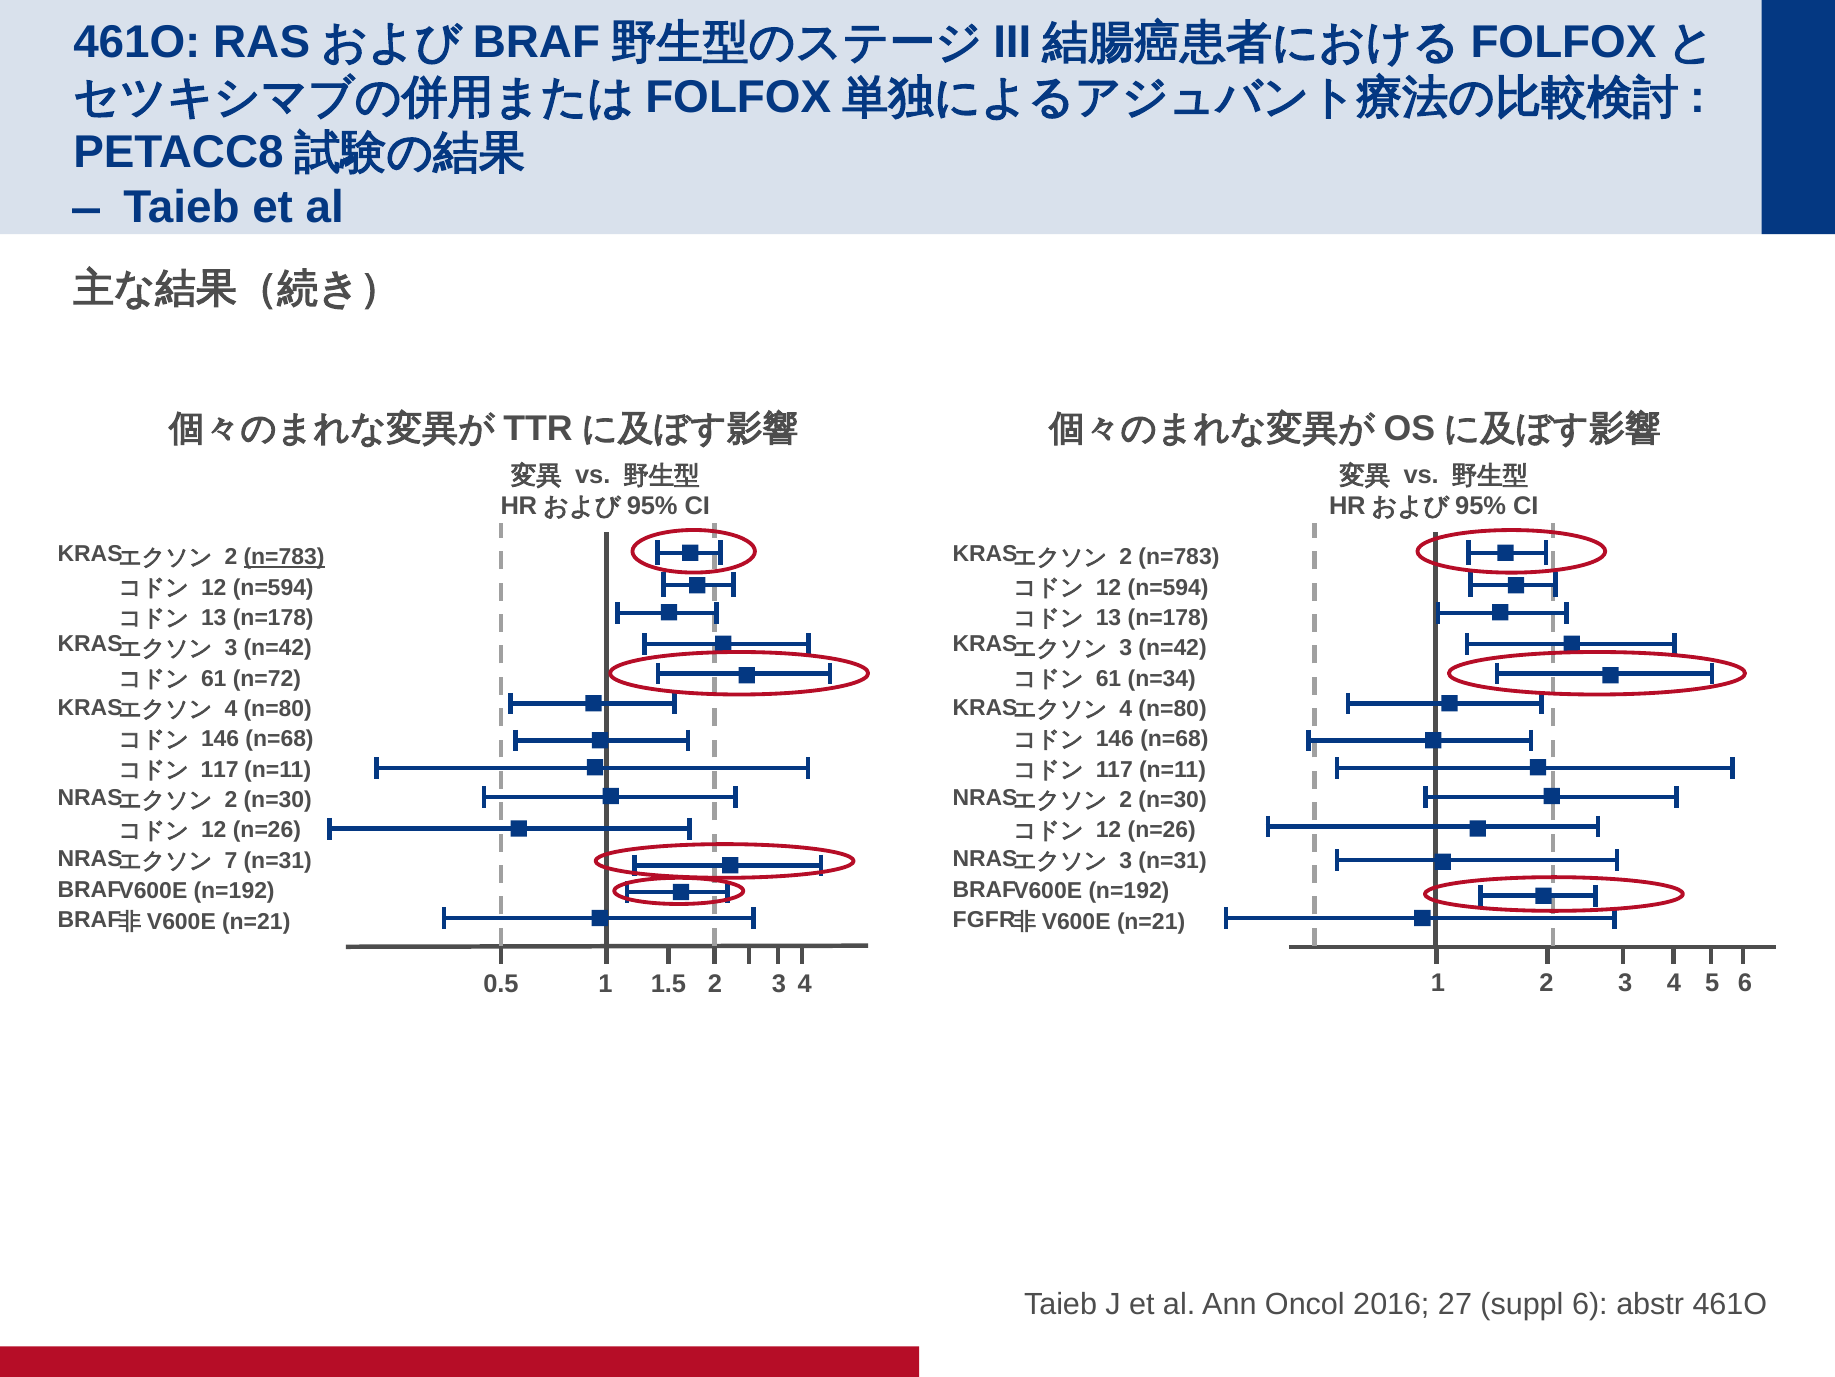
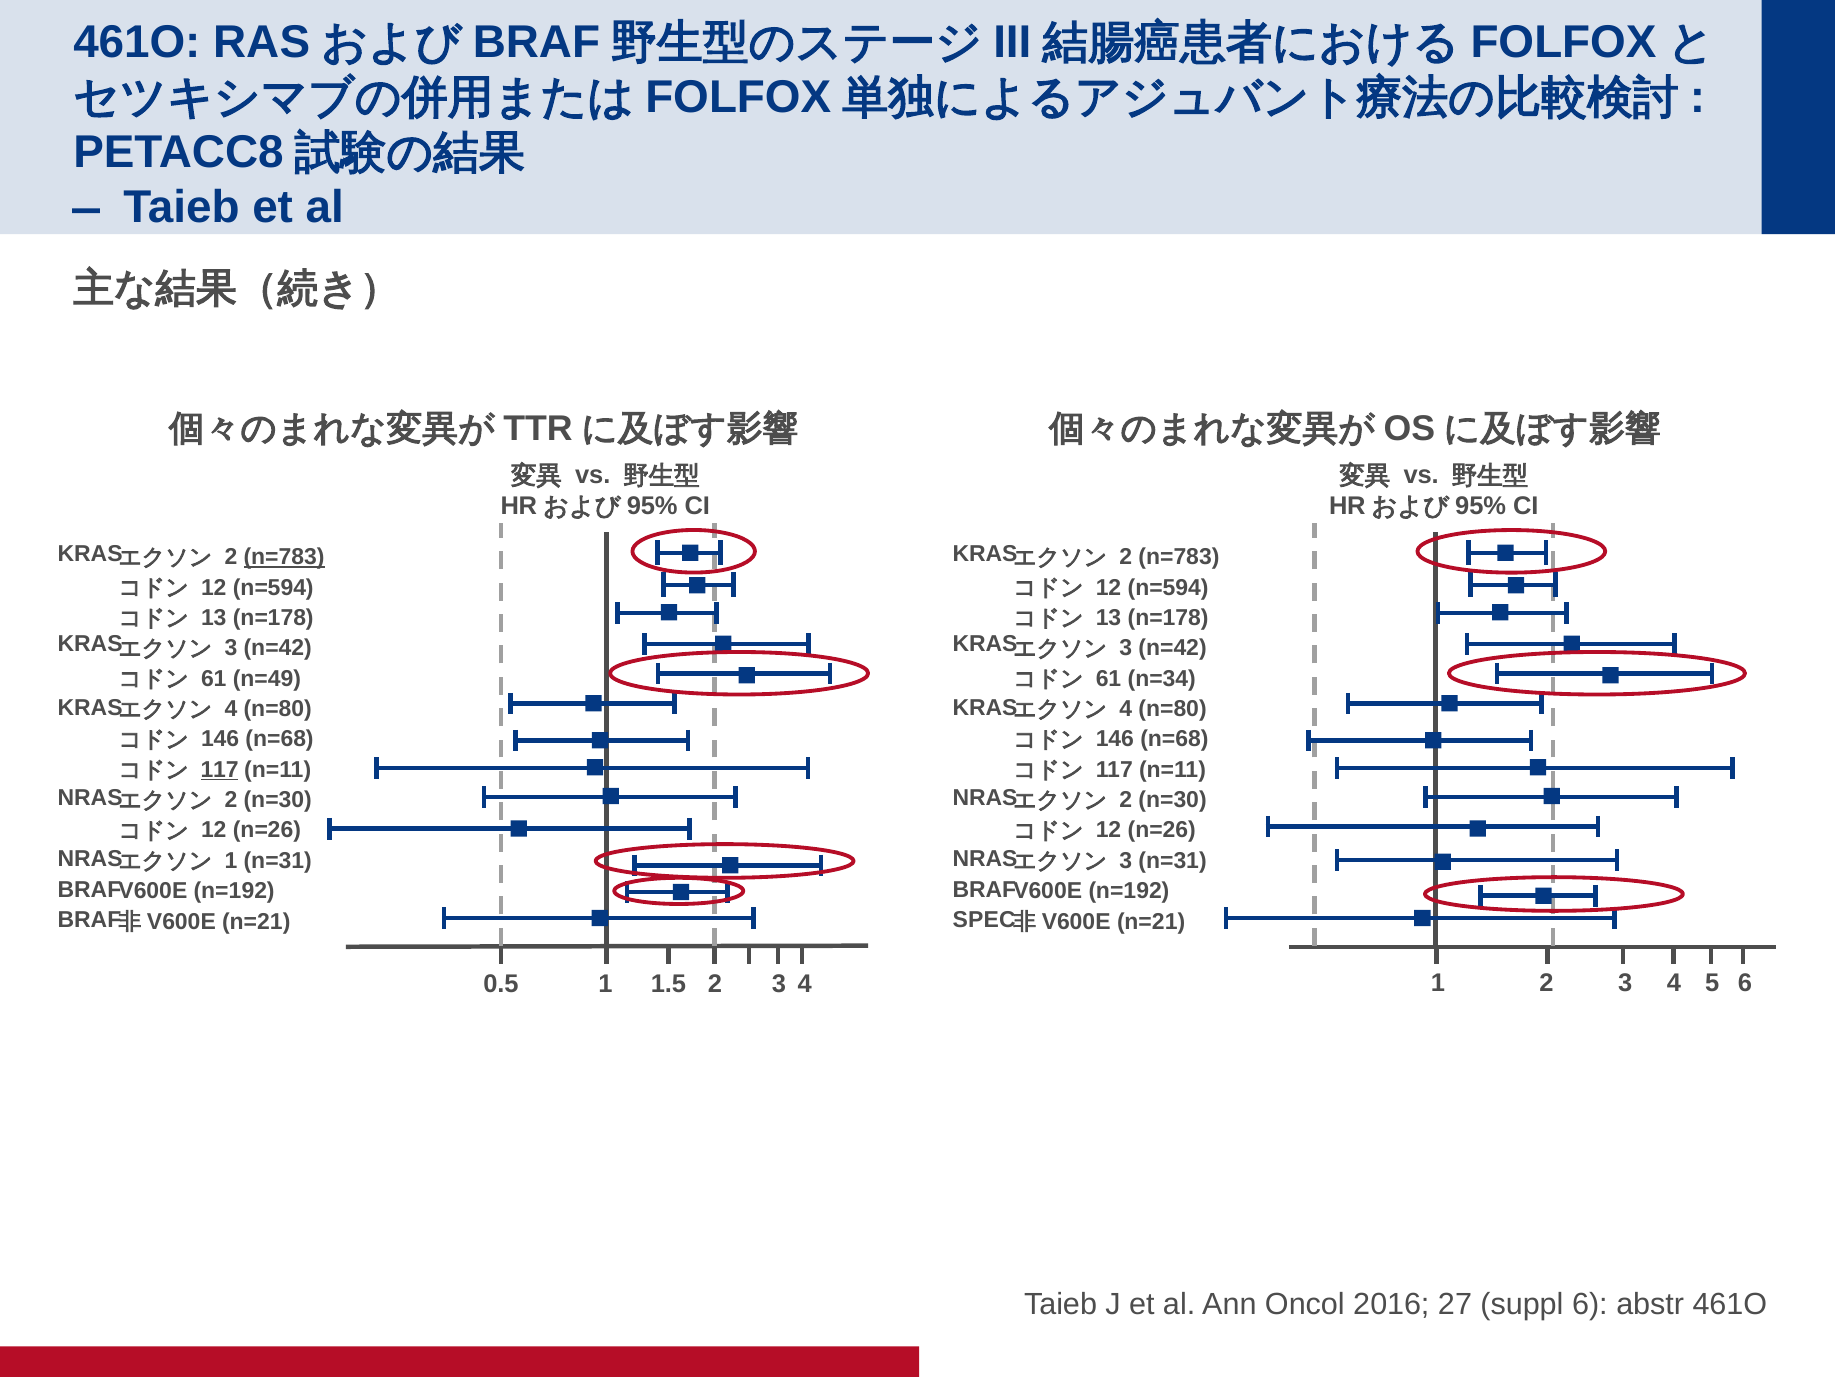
n=72: n=72 -> n=49 (267, 678)
117 underline: none -> present (220, 769)
7: 7 -> 1 (231, 860)
FGFR: FGFR -> SPEC (984, 919)
